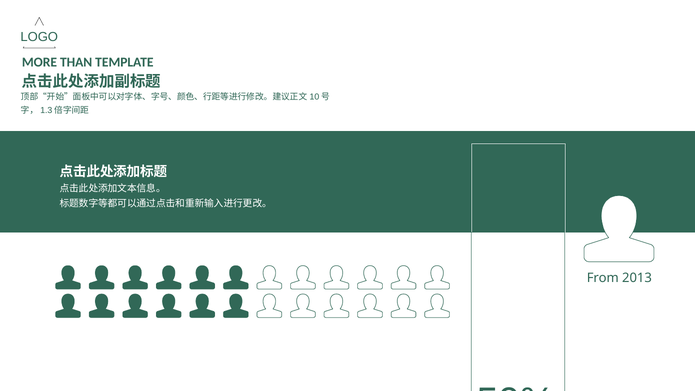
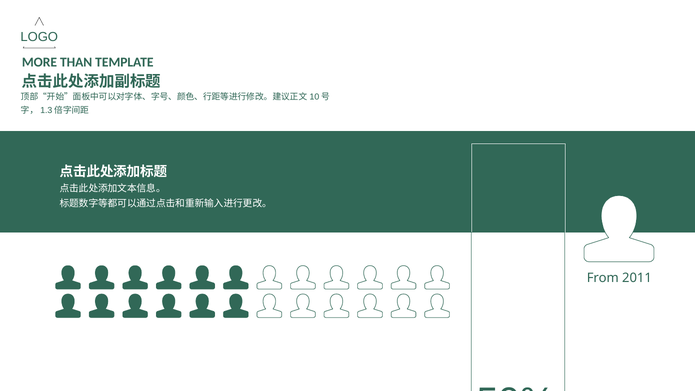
2013: 2013 -> 2011 (637, 278)
